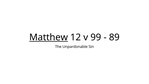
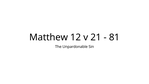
Matthew underline: present -> none (49, 37)
99: 99 -> 21 (96, 37)
89: 89 -> 81 (114, 37)
